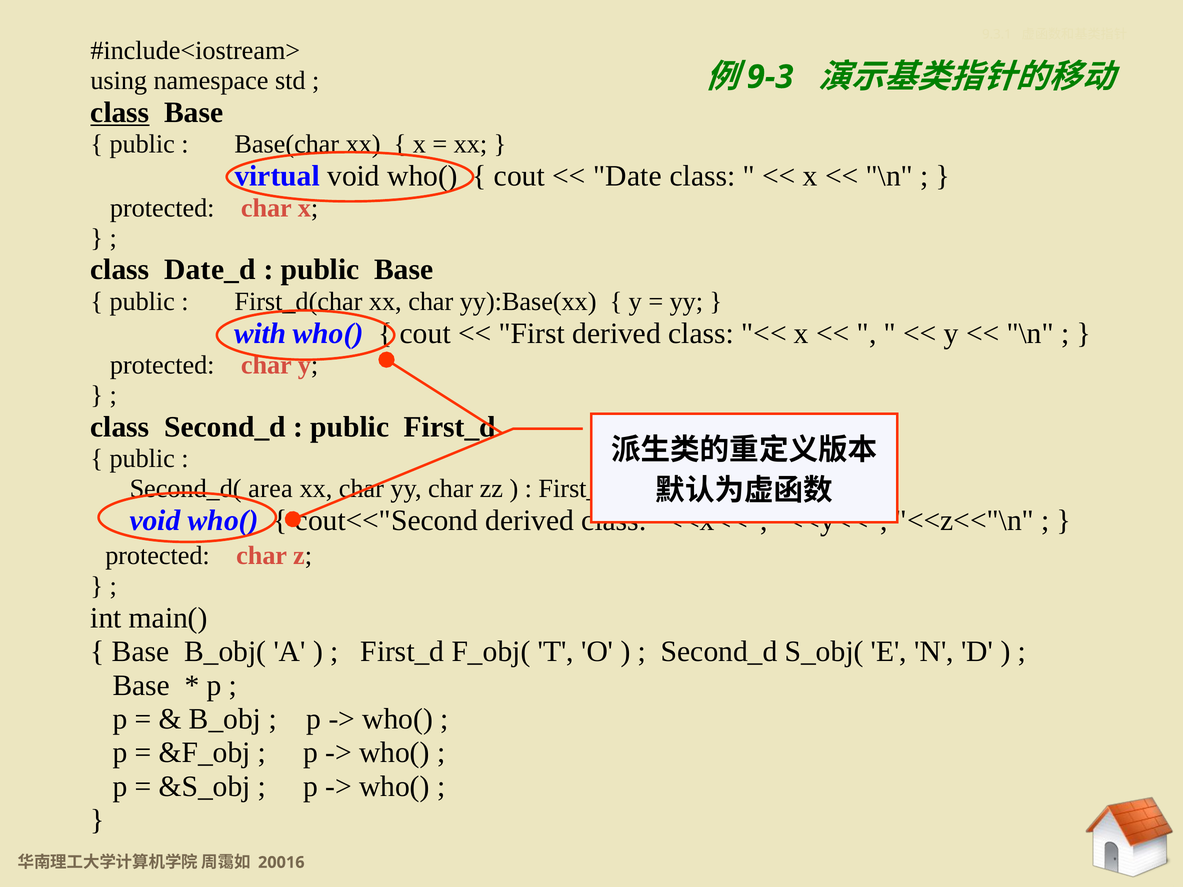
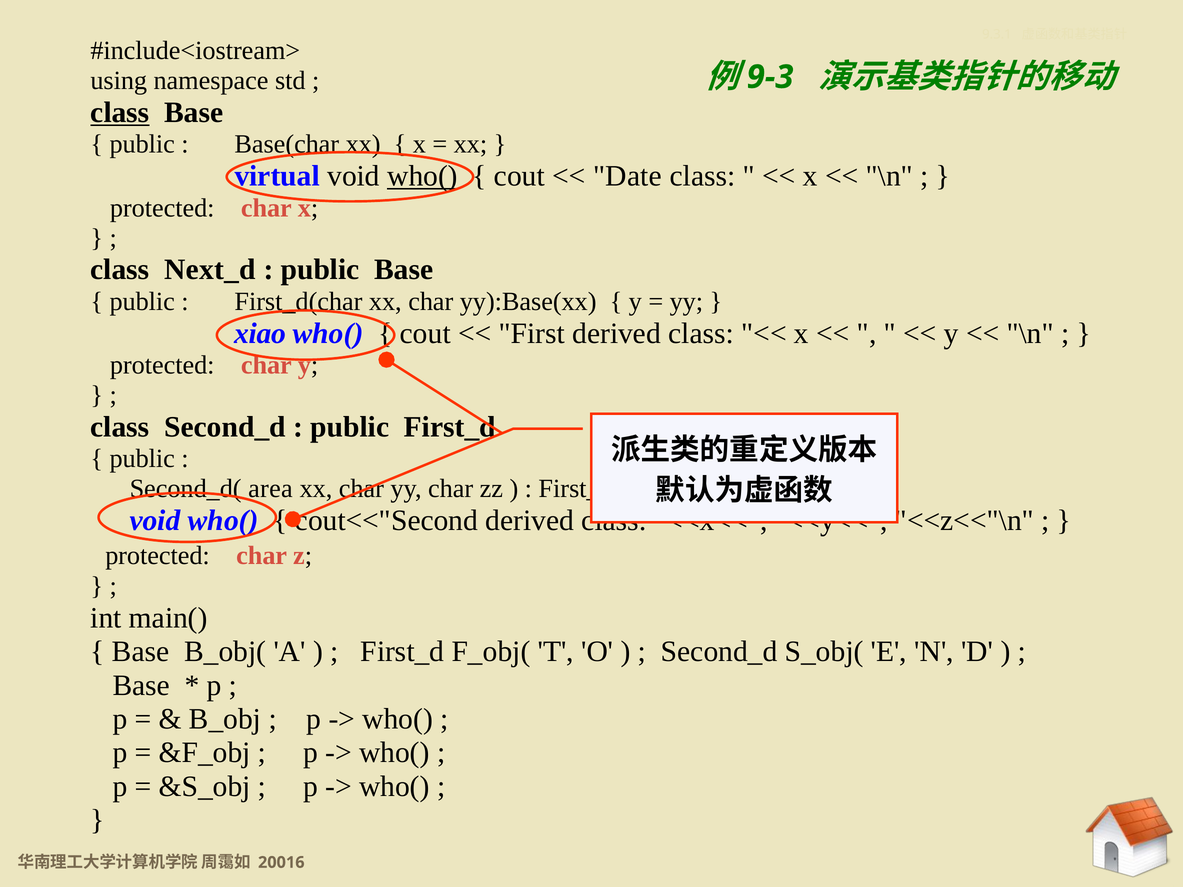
who( underline: none -> present (422, 176)
Date_d: Date_d -> Next_d (210, 270)
with: with -> xiao (260, 333)
